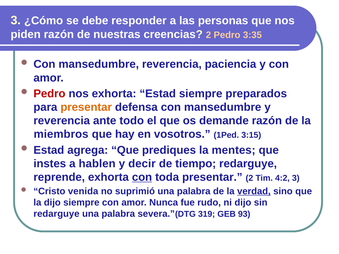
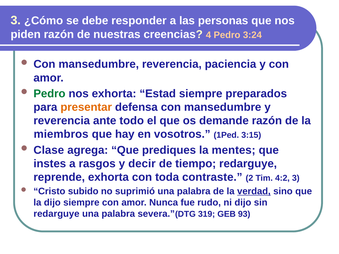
creencias 2: 2 -> 4 (208, 35)
3:35: 3:35 -> 3:24 (252, 35)
Pedro colour: red -> green (49, 94)
Estad: Estad -> Clase (49, 150)
hablen: hablen -> rasgos (97, 164)
con underline: present -> none (142, 177)
toda presentar: presentar -> contraste (212, 177)
venida: venida -> subido (83, 191)
